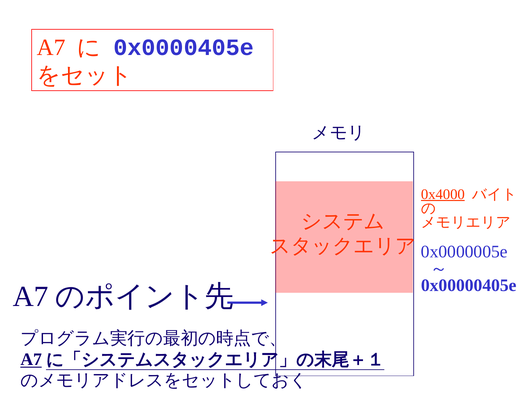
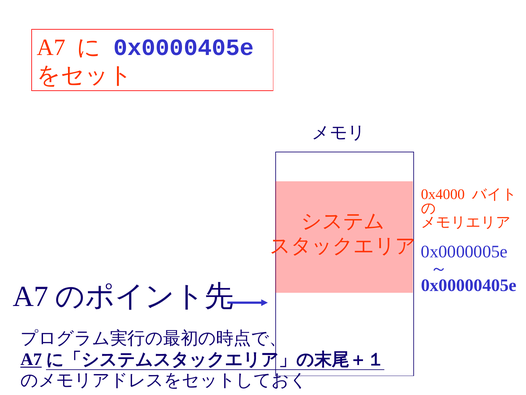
0x4000 underline: present -> none (443, 194)
